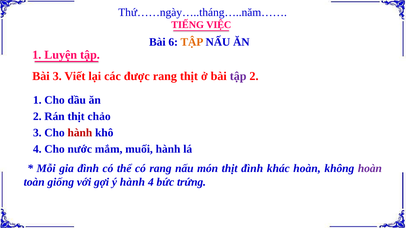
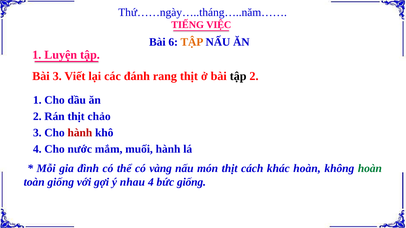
được: được -> đánh (137, 76)
tập colour: purple -> black (238, 76)
có rang: rang -> vàng (161, 168)
thịt đình: đình -> cách (252, 168)
hoàn colour: purple -> green (370, 168)
ý hành: hành -> nhau (132, 182)
bức trứng: trứng -> giống (191, 182)
